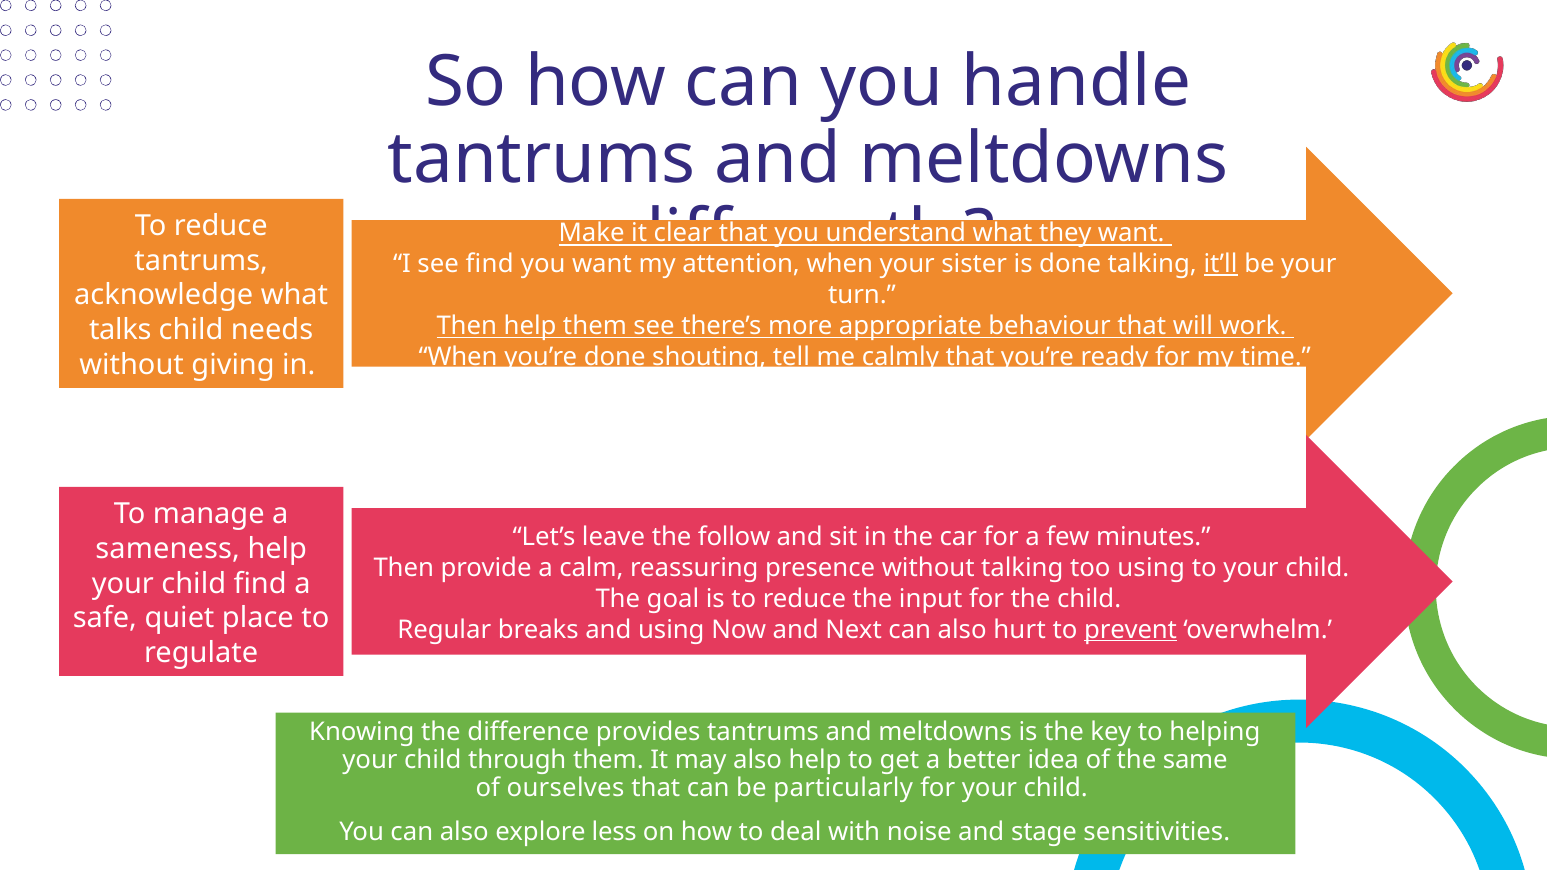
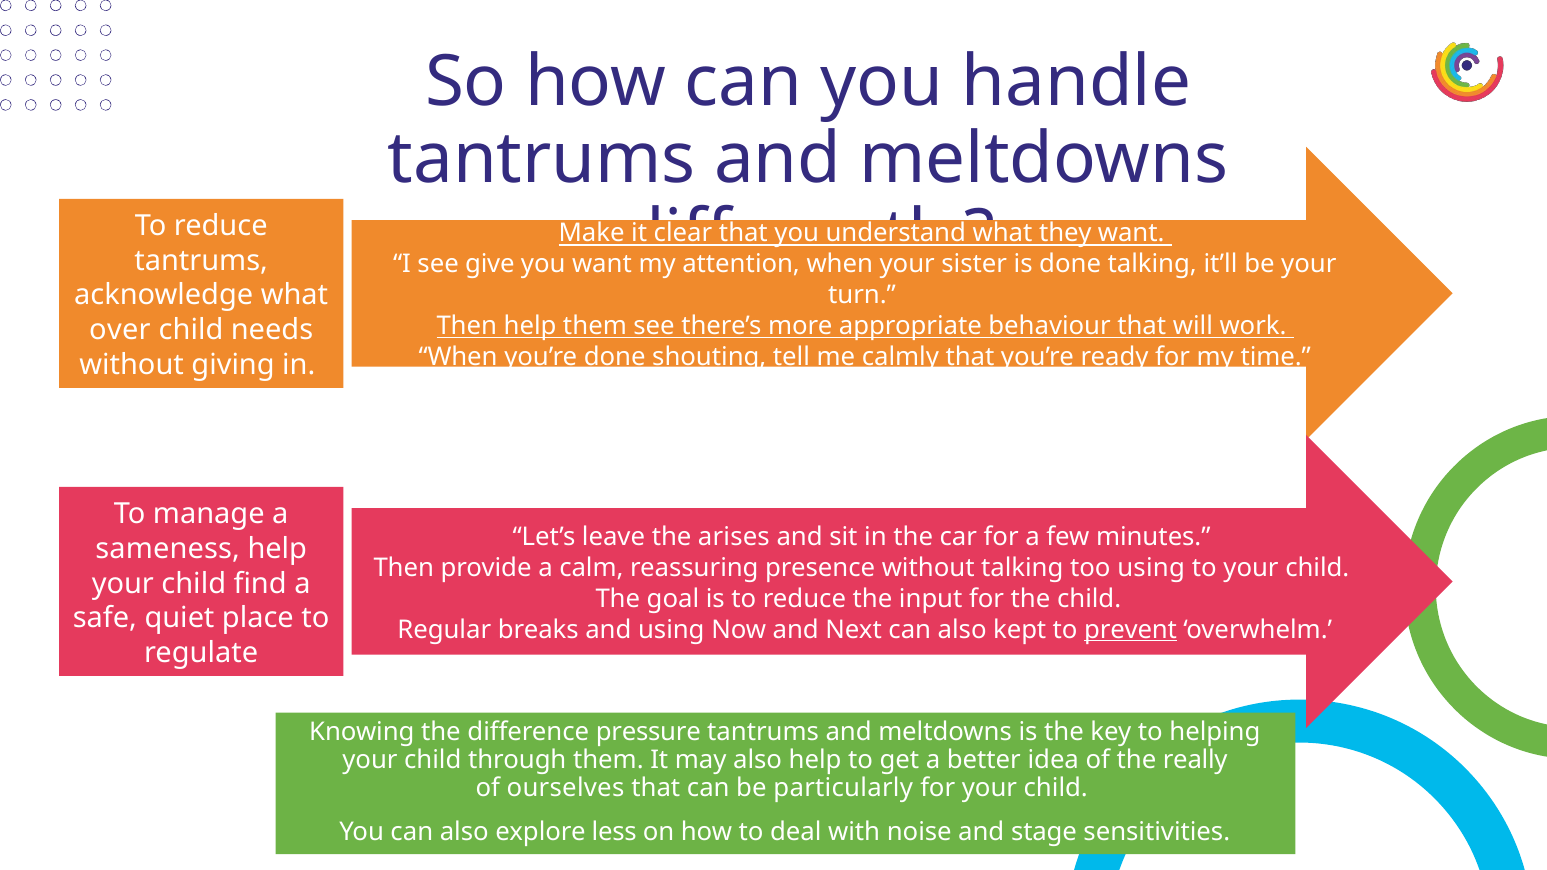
see find: find -> give (490, 264)
it’ll underline: present -> none (1221, 264)
talks: talks -> over (120, 330)
follow: follow -> arises (734, 537)
hurt: hurt -> kept (1020, 630)
provides: provides -> pressure (648, 732)
same: same -> really (1195, 760)
